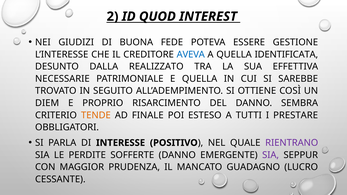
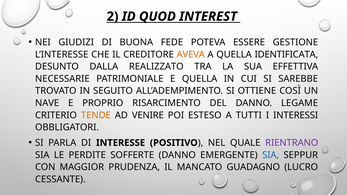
AVEVA colour: blue -> orange (191, 54)
DIEM: DIEM -> NAVE (47, 103)
SEMBRA: SEMBRA -> LEGAME (300, 103)
FINALE: FINALE -> VENIRE (148, 115)
PRESTARE: PRESTARE -> INTERESSI (296, 115)
SIA colour: purple -> blue (271, 155)
